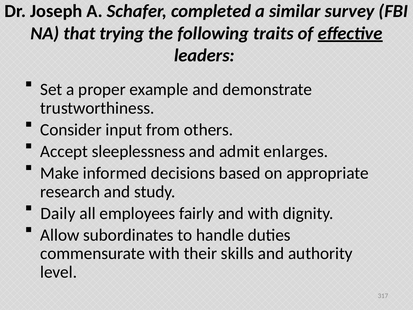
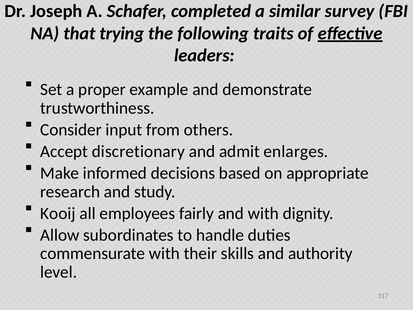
sleeplessness: sleeplessness -> discretionary (138, 151)
Daily: Daily -> Kooij (58, 213)
